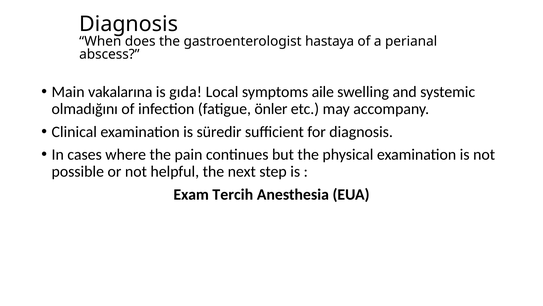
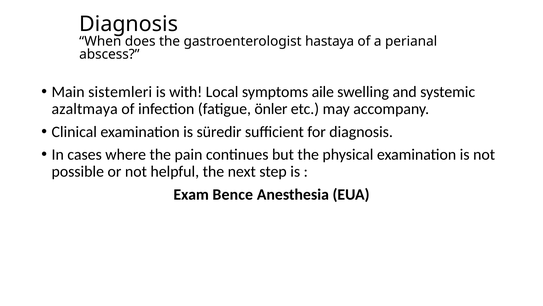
vakalarına: vakalarına -> sistemleri (120, 92)
gıda: gıda -> with (186, 92)
olmadığını: olmadığını -> azaltmaya (85, 109)
Tercih: Tercih -> Bence (233, 194)
